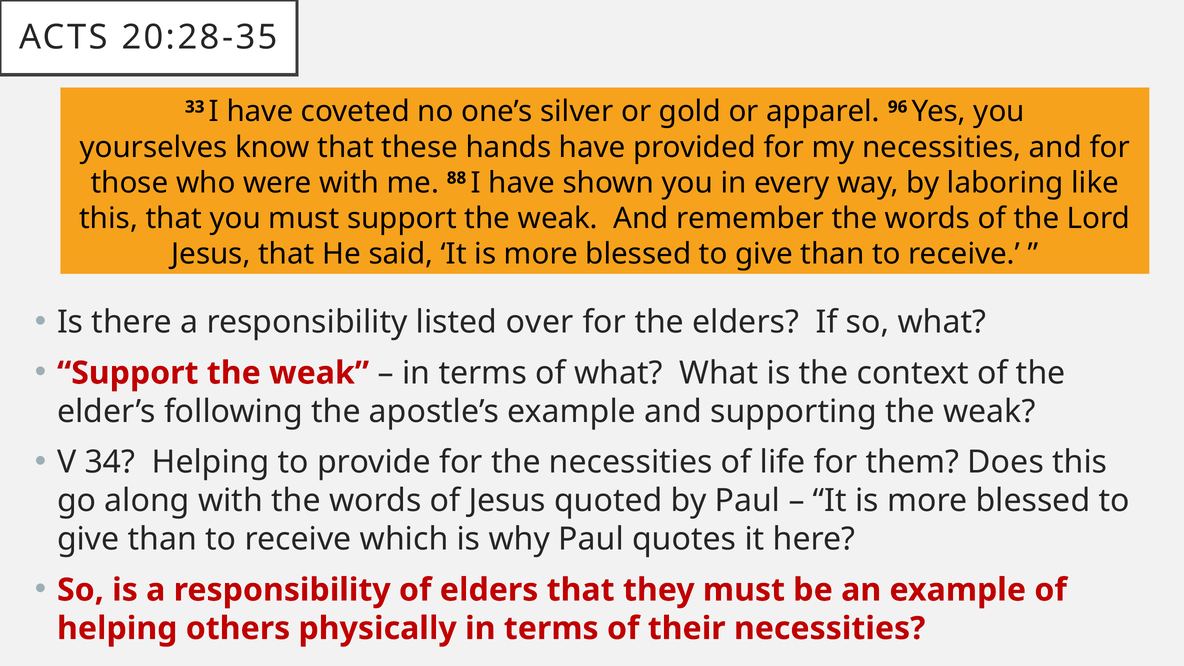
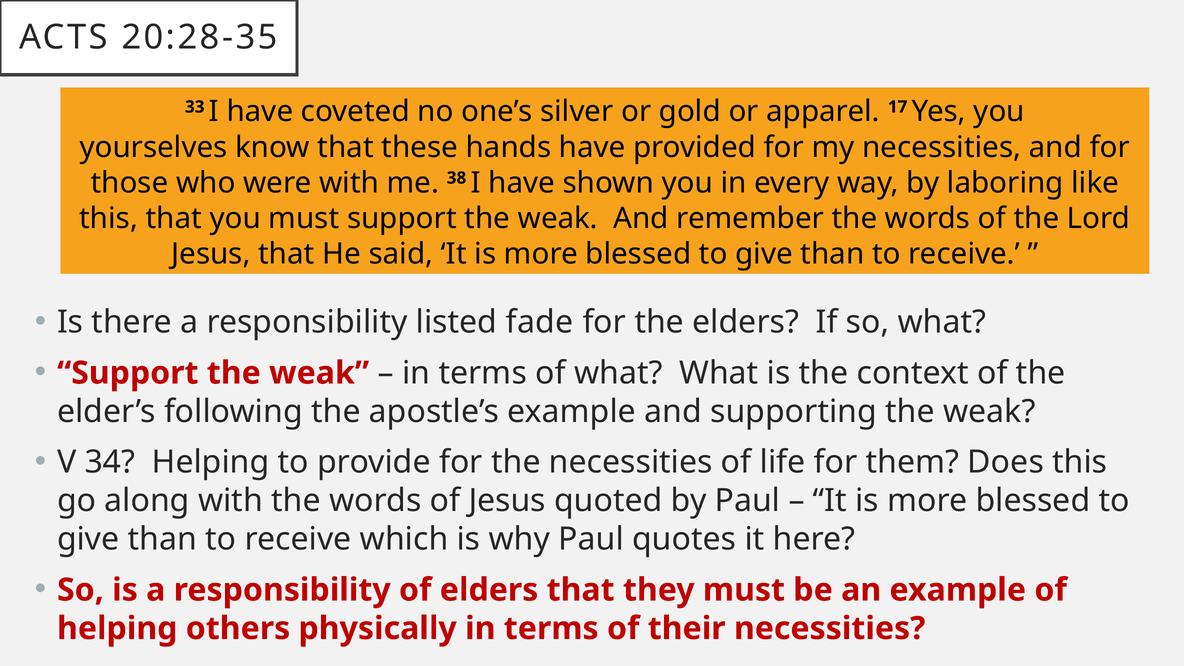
96: 96 -> 17 (898, 107)
88: 88 -> 38 (457, 178)
over: over -> fade (540, 322)
